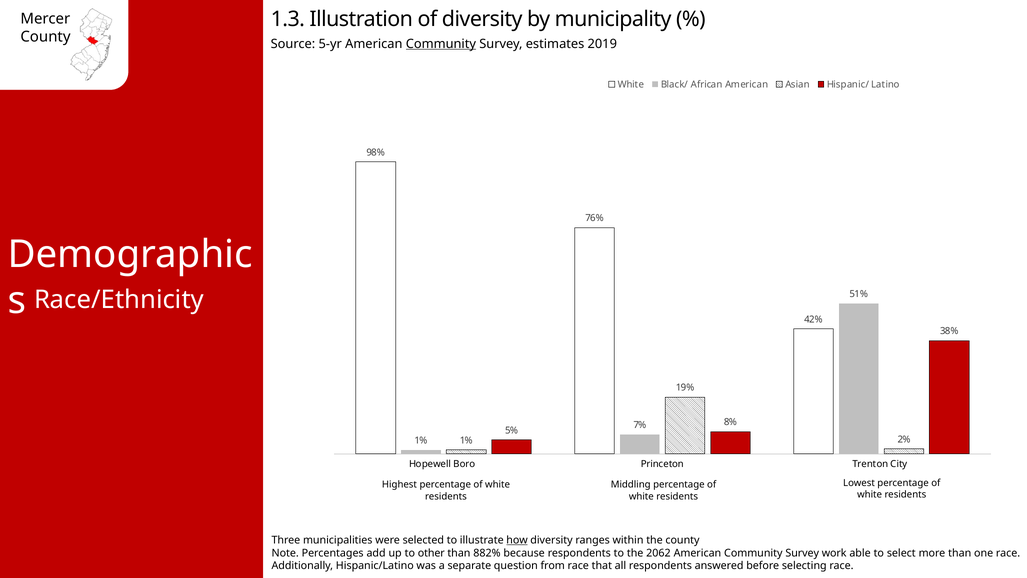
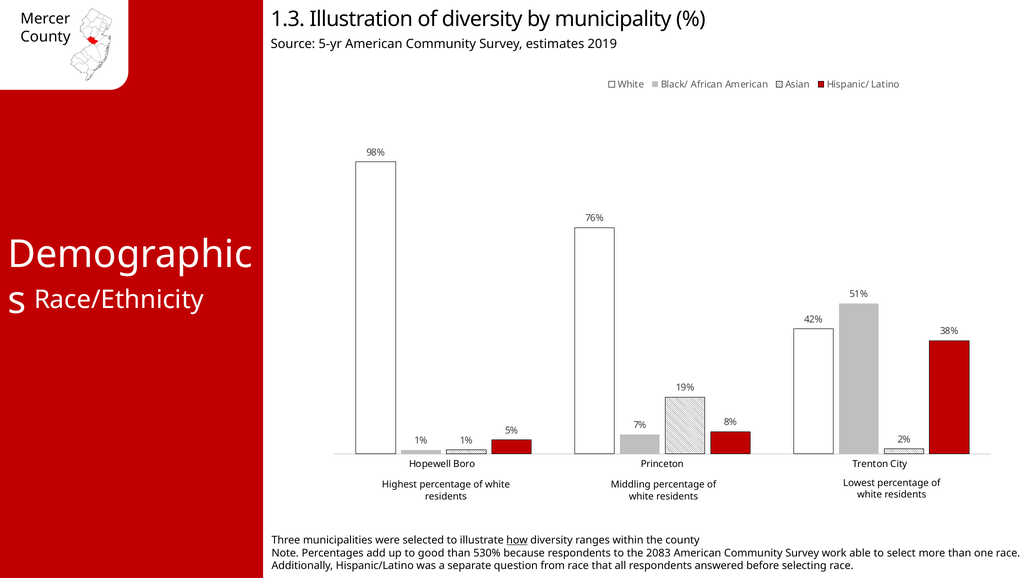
Community underline: present -> none (441, 44)
other: other -> good (431, 553)
882%: 882% -> 530% (487, 553)
2062: 2062 -> 2083 (658, 553)
